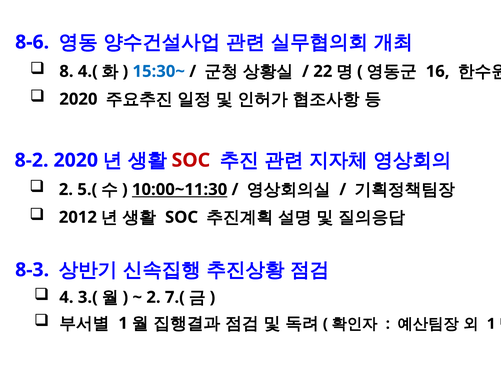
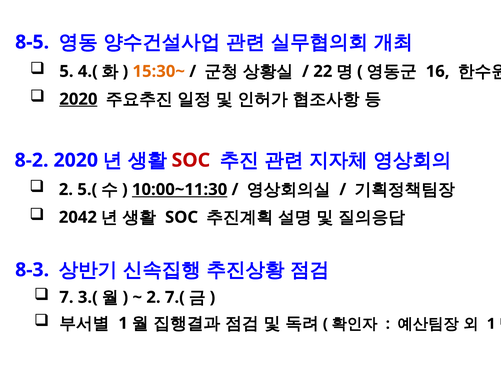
8-6: 8-6 -> 8-5 (32, 42)
8: 8 -> 5 (66, 72)
15:30~ colour: blue -> orange (159, 72)
2020 underline: none -> present (78, 99)
2012: 2012 -> 2042 (78, 218)
4: 4 -> 7 (66, 298)
